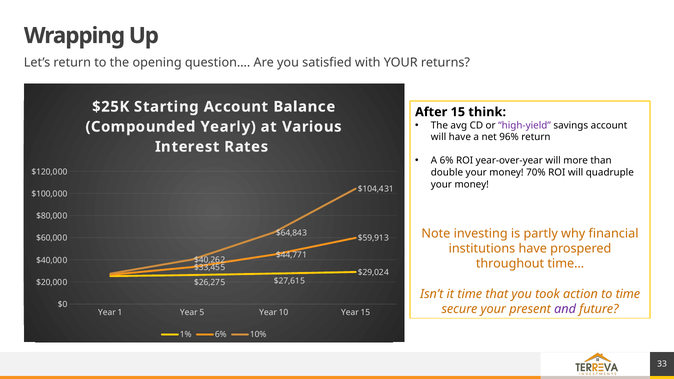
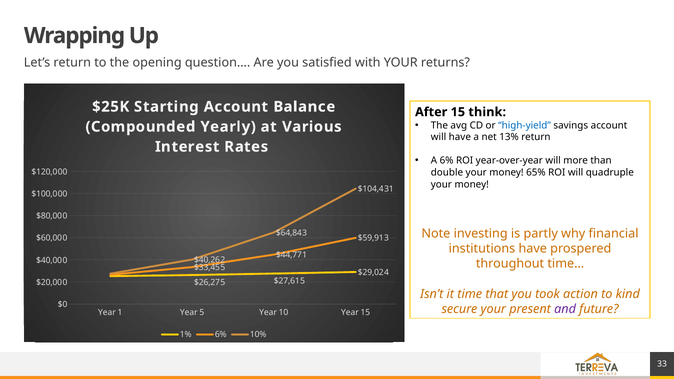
high-yield colour: purple -> blue (525, 125)
96%: 96% -> 13% (509, 137)
70%: 70% -> 65% (536, 173)
to time: time -> kind (628, 294)
